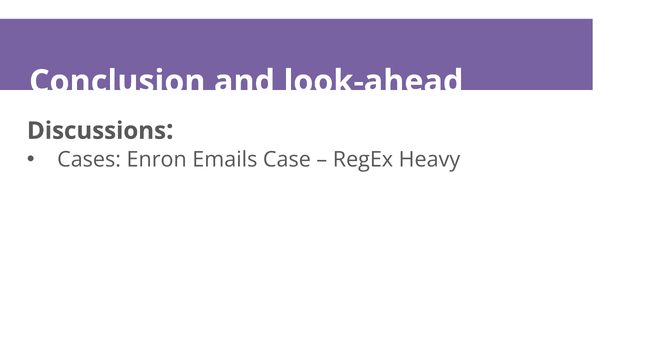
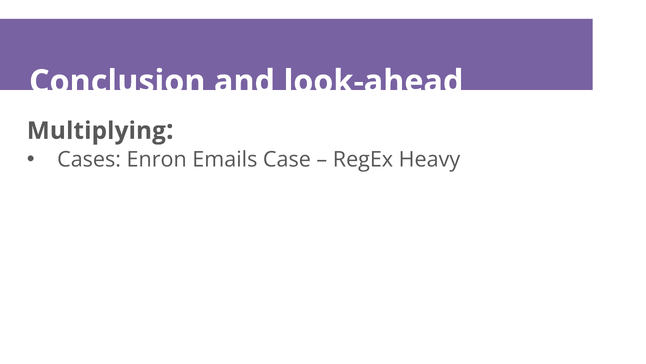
Discussions: Discussions -> Multiplying (96, 131)
